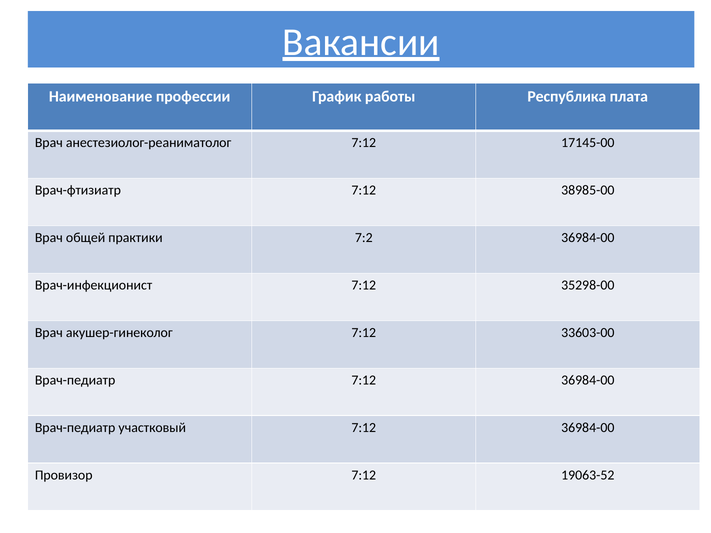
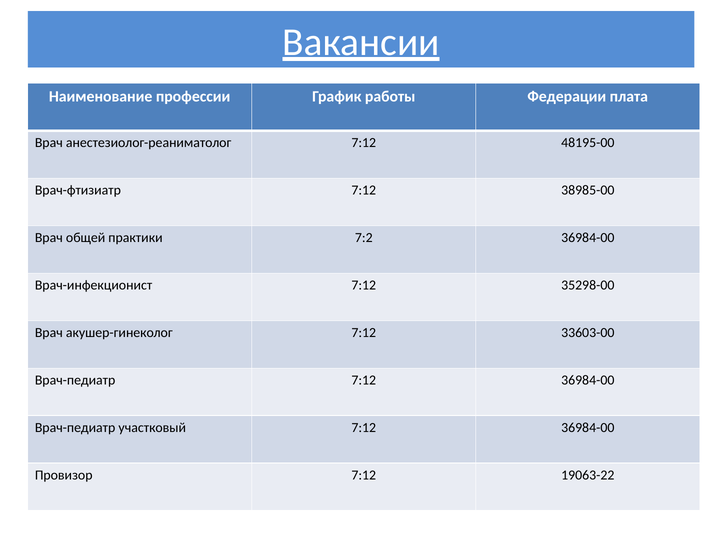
Республика: Республика -> Федерации (567, 97)
17145-00: 17145-00 -> 48195-00 (588, 143)
19063-52: 19063-52 -> 19063-22 (588, 476)
